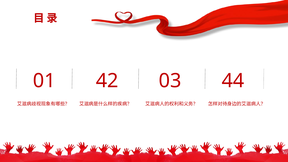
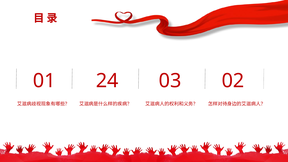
42: 42 -> 24 (107, 81)
44: 44 -> 02 (233, 81)
